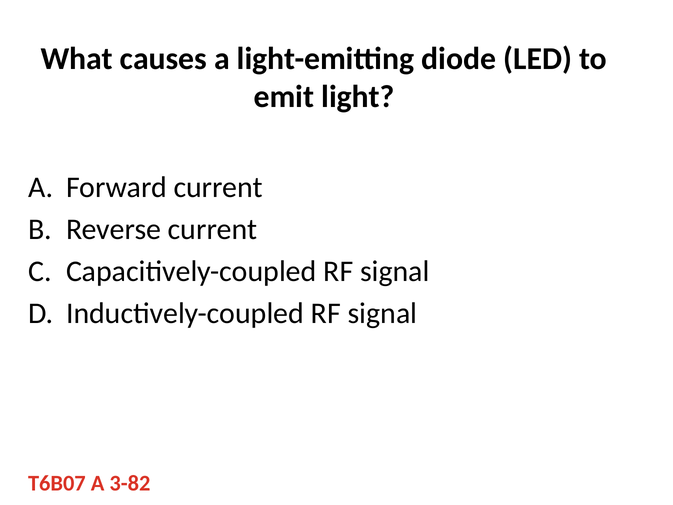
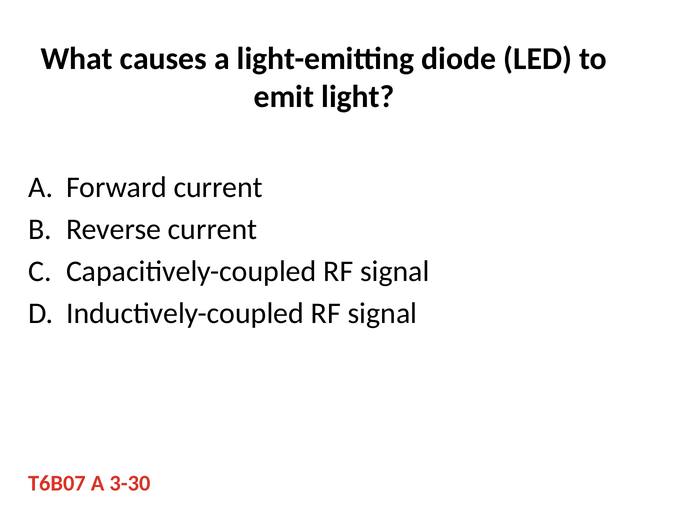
3-82: 3-82 -> 3-30 (130, 483)
